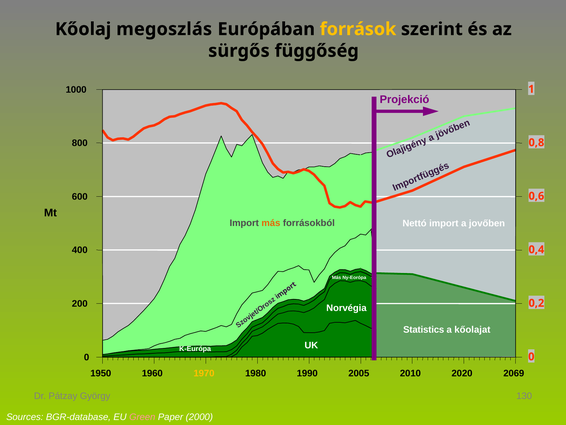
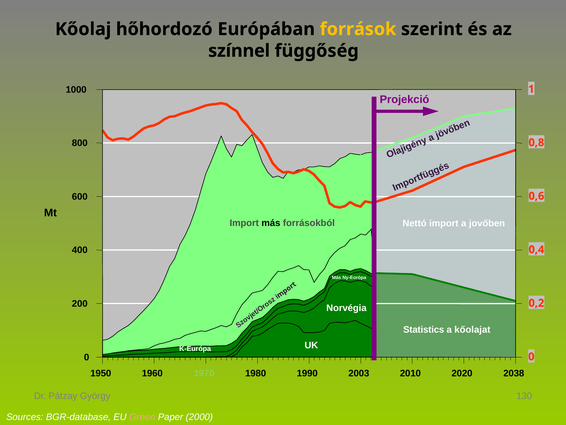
megoszlás: megoszlás -> hőhordozó (164, 29)
sürgős: sürgős -> színnel (239, 51)
más colour: orange -> black (271, 223)
1970 colour: yellow -> light green (204, 373)
2005: 2005 -> 2003 (359, 373)
2069: 2069 -> 2038 (514, 373)
